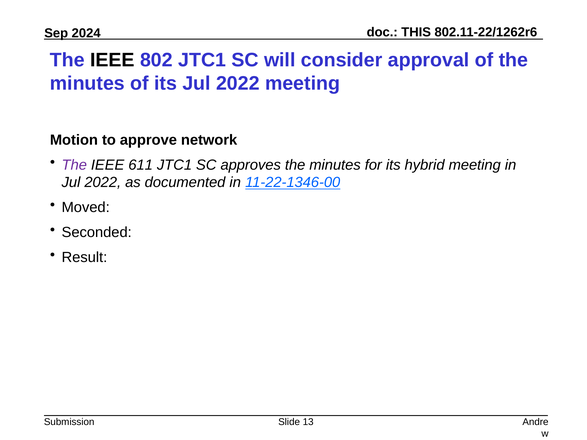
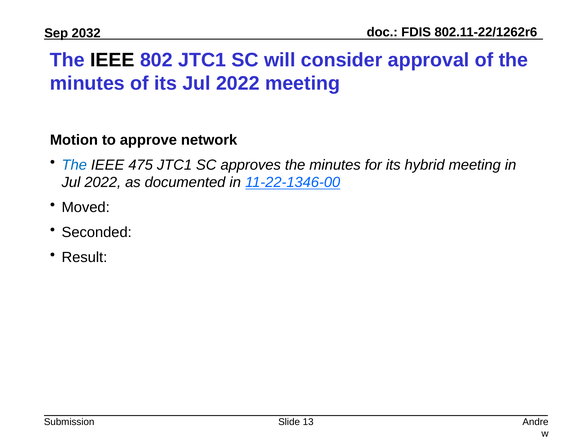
THIS: THIS -> FDIS (416, 32)
2024: 2024 -> 2032 (86, 33)
The colour: purple -> blue (74, 165)
611: 611 -> 475 (141, 165)
